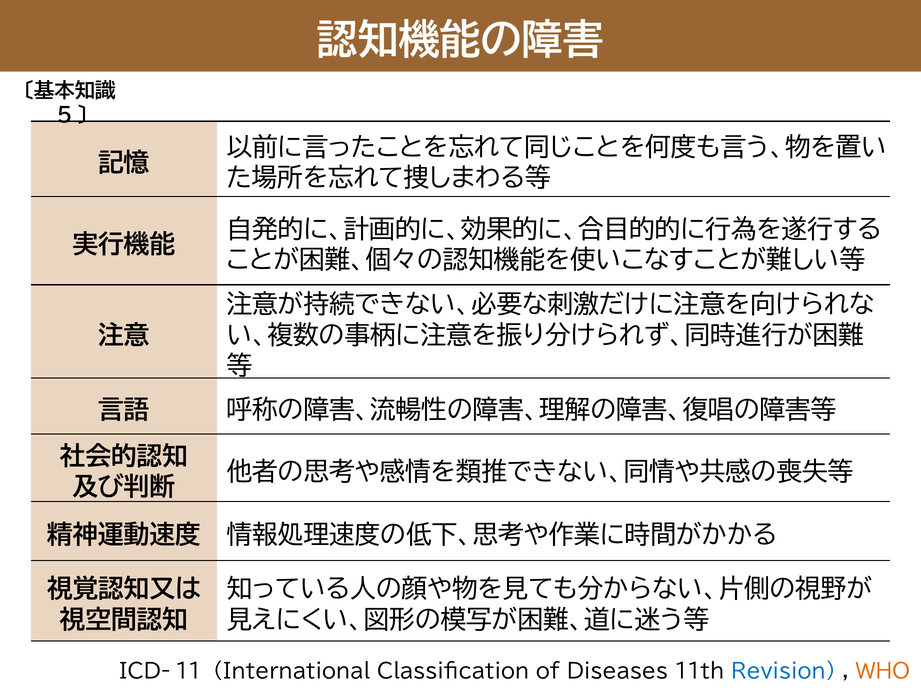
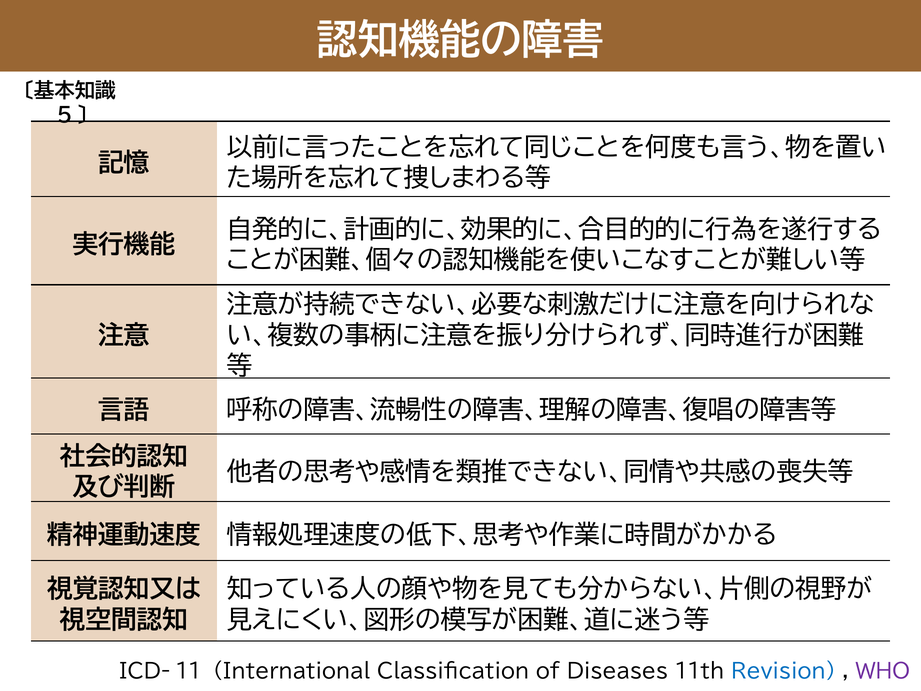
WHO colour: orange -> purple (883, 671)
